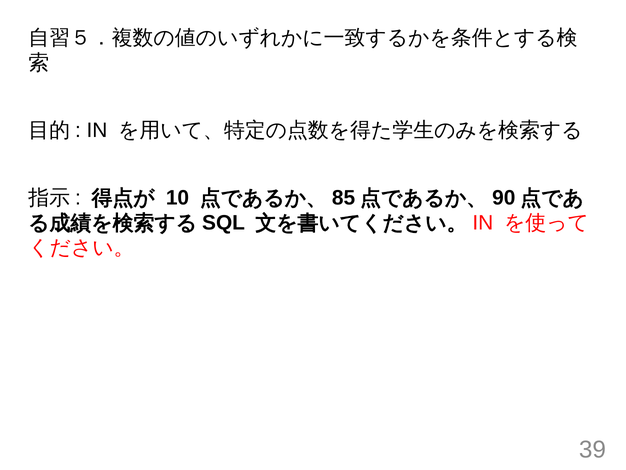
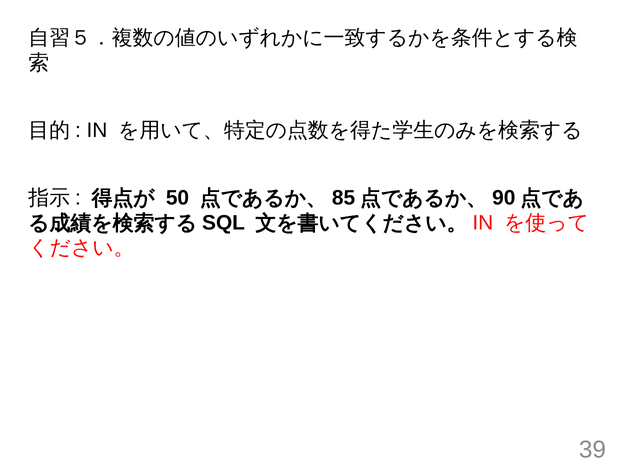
10: 10 -> 50 (177, 198)
